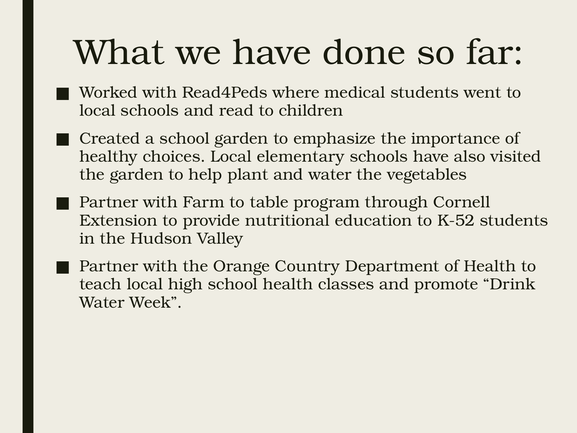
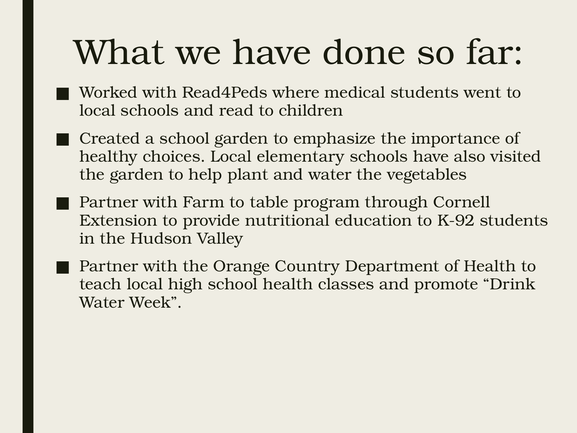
K-52: K-52 -> K-92 (456, 220)
